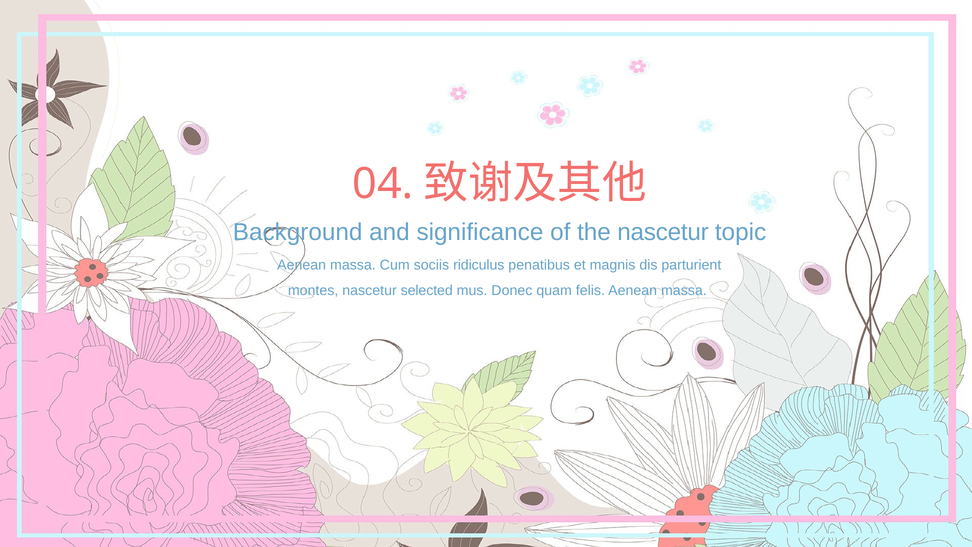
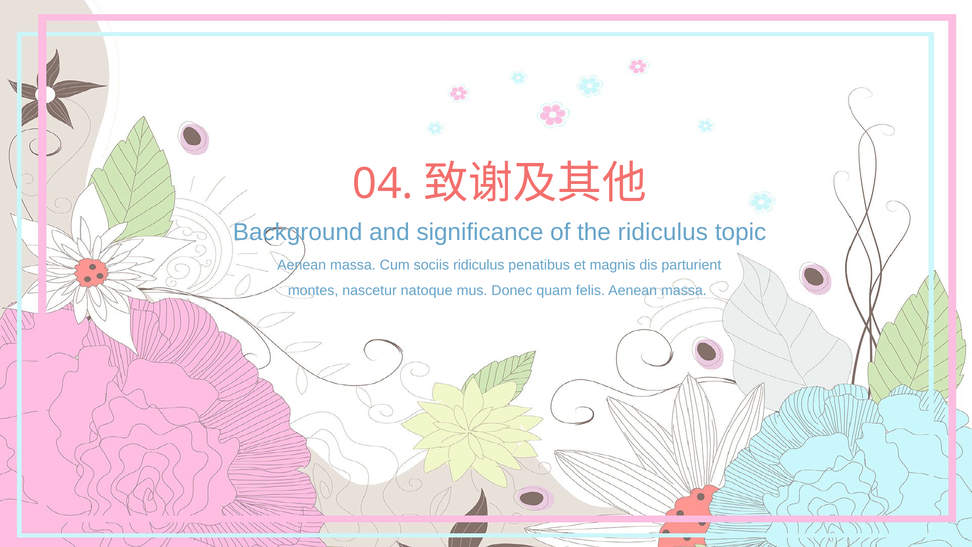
the nascetur: nascetur -> ridiculus (663, 232)
selected: selected -> natoque (427, 291)
